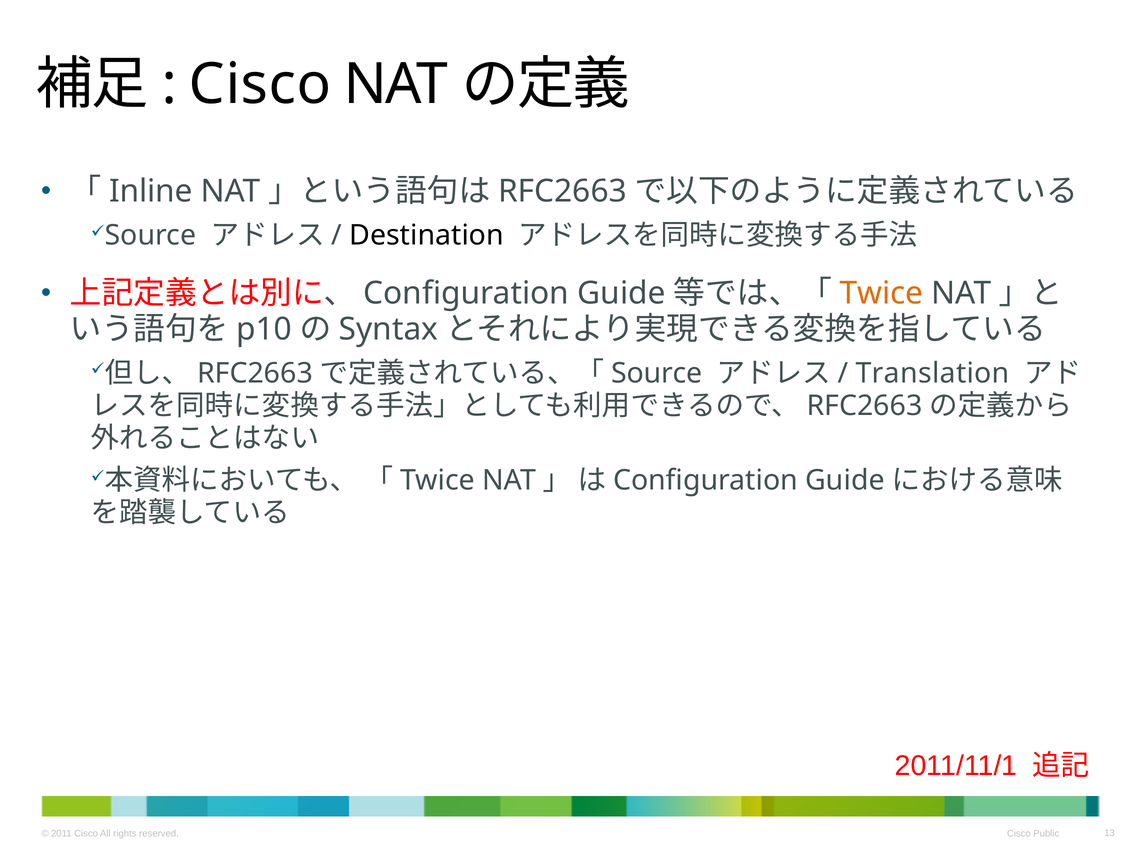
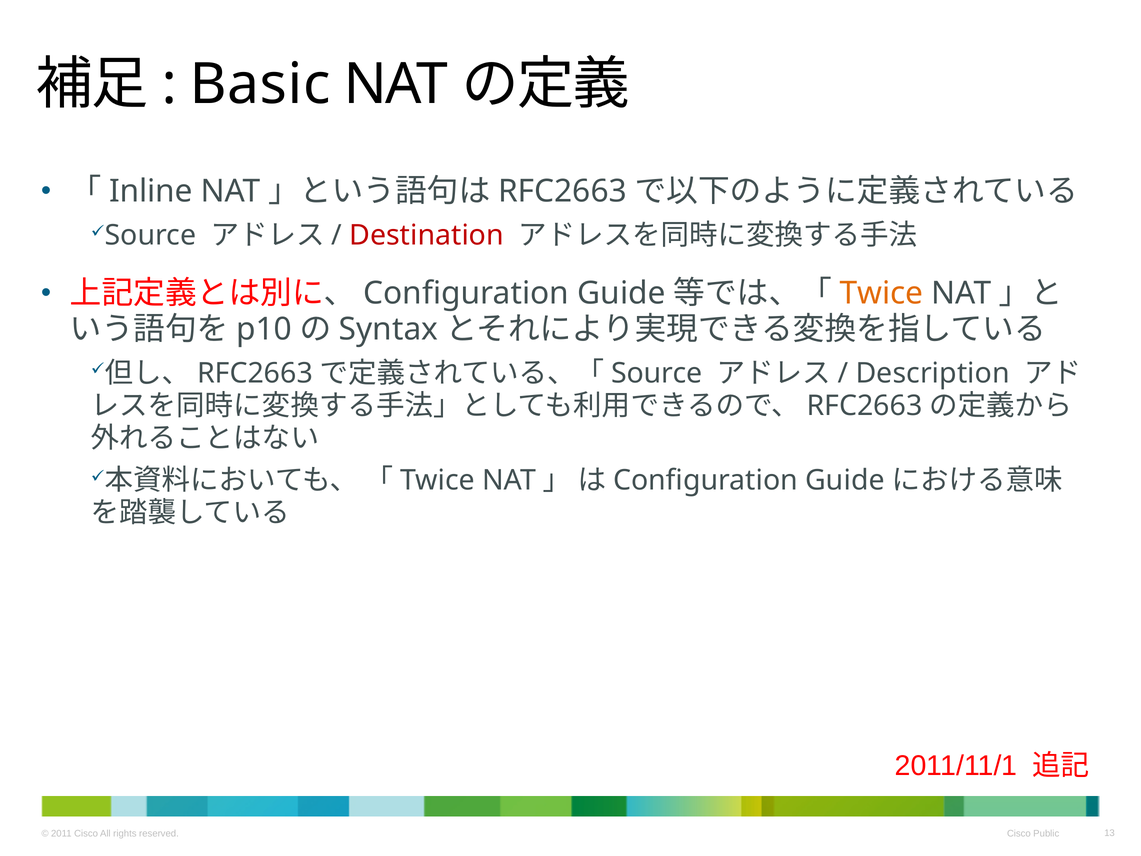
Cisco: Cisco -> Basic (260, 84)
Destination colour: black -> red (427, 235)
Translation: Translation -> Description (933, 373)
